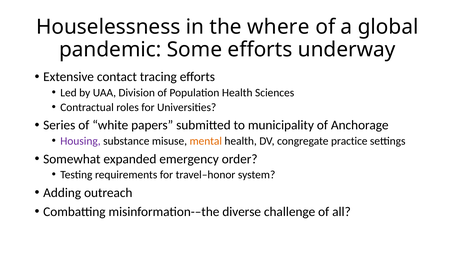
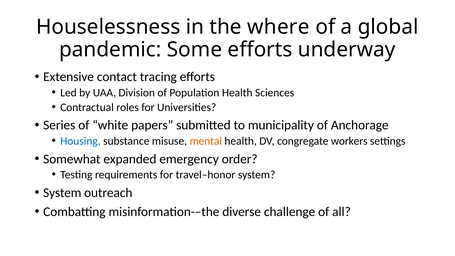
Housing colour: purple -> blue (80, 141)
practice: practice -> workers (349, 141)
Adding: Adding -> System (62, 193)
